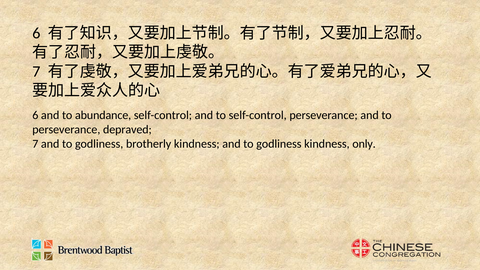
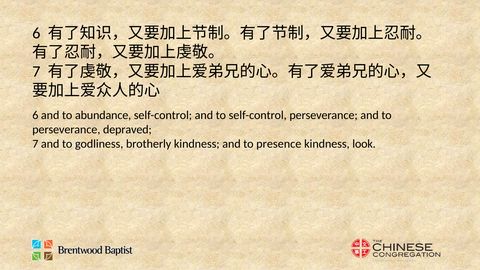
kindness and to godliness: godliness -> presence (279, 144)
only: only -> look (364, 144)
